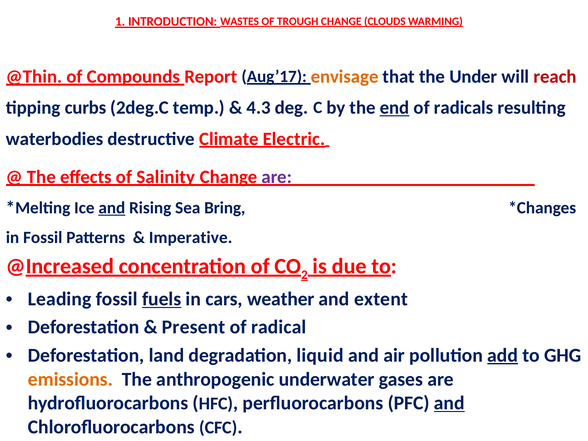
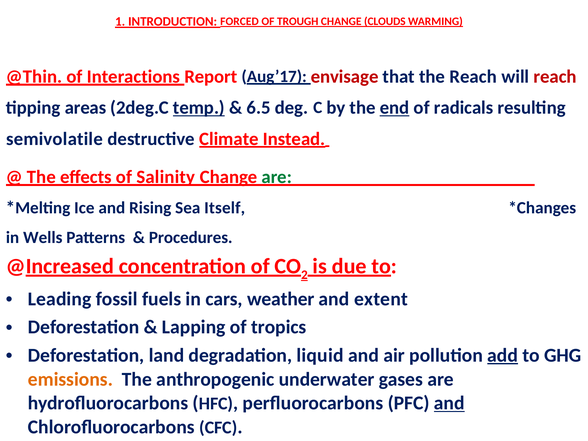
WASTES: WASTES -> FORCED (239, 21)
Compounds: Compounds -> Interactions (133, 77)
envisage colour: orange -> red (345, 77)
the Under: Under -> Reach (473, 77)
curbs: curbs -> areas (85, 108)
temp underline: none -> present (199, 108)
4.3: 4.3 -> 6.5 (259, 108)
waterbodies: waterbodies -> semivolatile (54, 139)
Electric: Electric -> Instead (294, 139)
are colour: purple -> green (277, 177)
and underline: present -> none (112, 208)
Bring: Bring -> Itself (225, 208)
in Fossil: Fossil -> Wells (43, 237)
Imperative: Imperative -> Procedures (191, 237)
fuels underline: present -> none (162, 299)
Present: Present -> Lapping (194, 327)
radical: radical -> tropics (279, 327)
